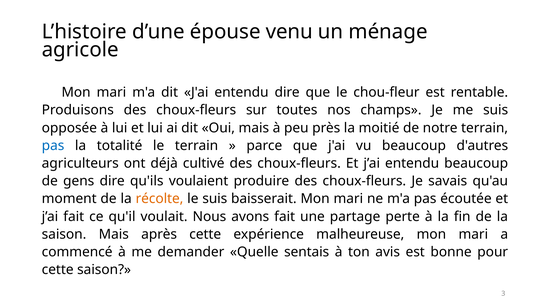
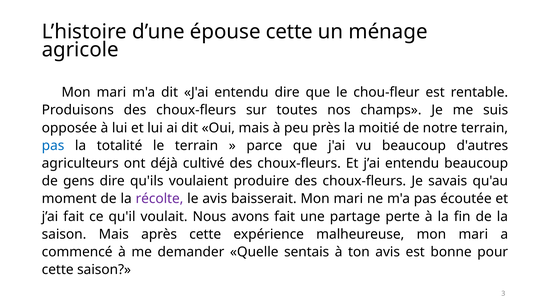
épouse venu: venu -> cette (289, 32)
récolte colour: orange -> purple (160, 199)
le suis: suis -> avis (215, 199)
